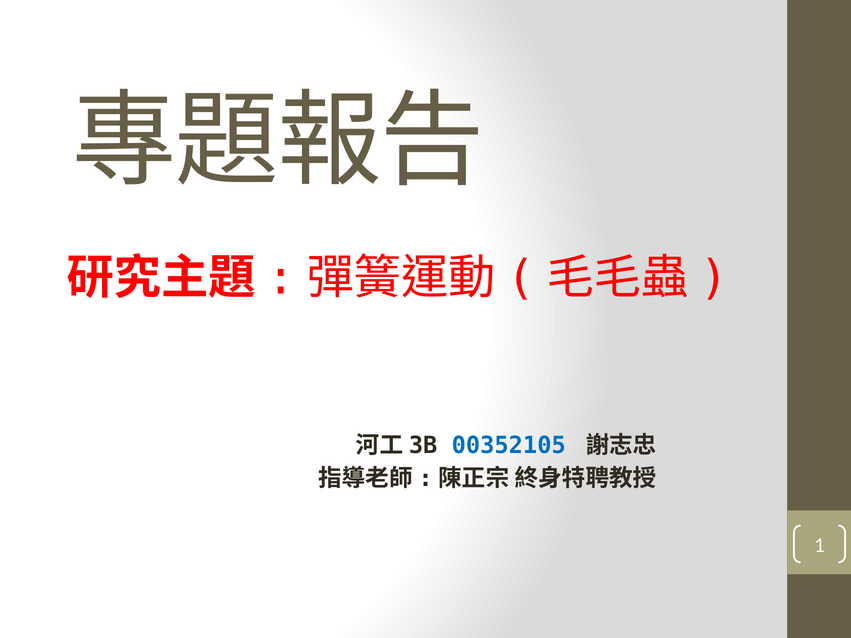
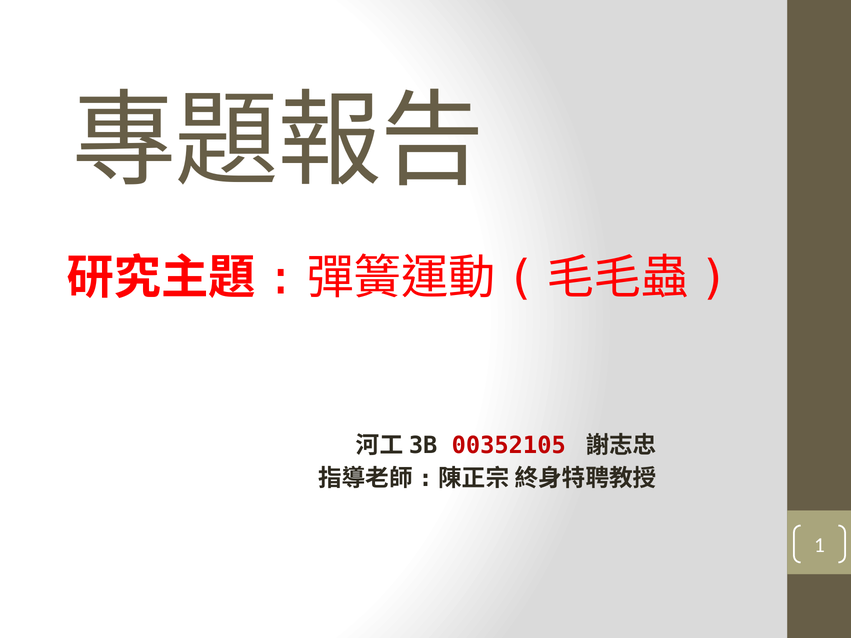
00352105 colour: blue -> red (509, 446)
